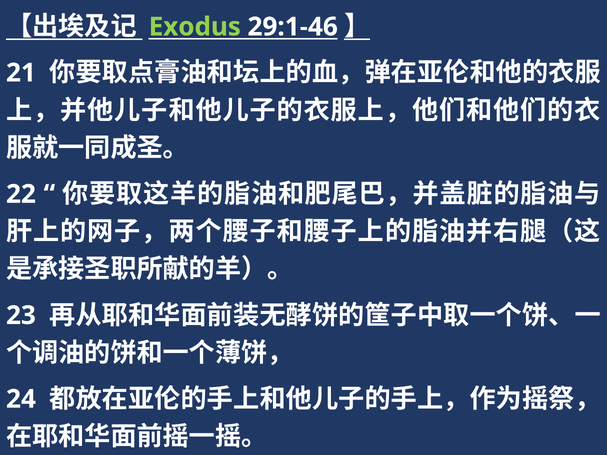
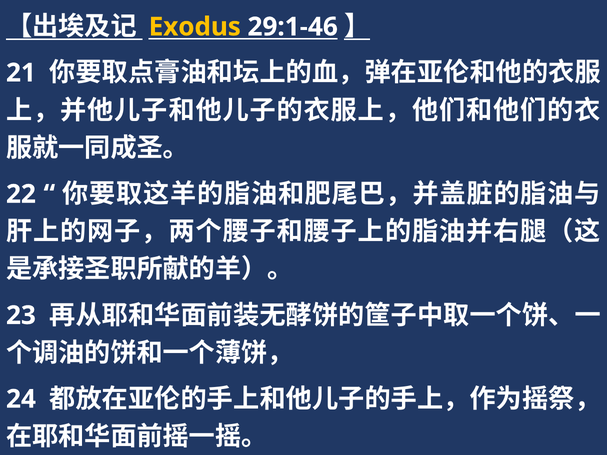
Exodus colour: light green -> yellow (195, 27)
